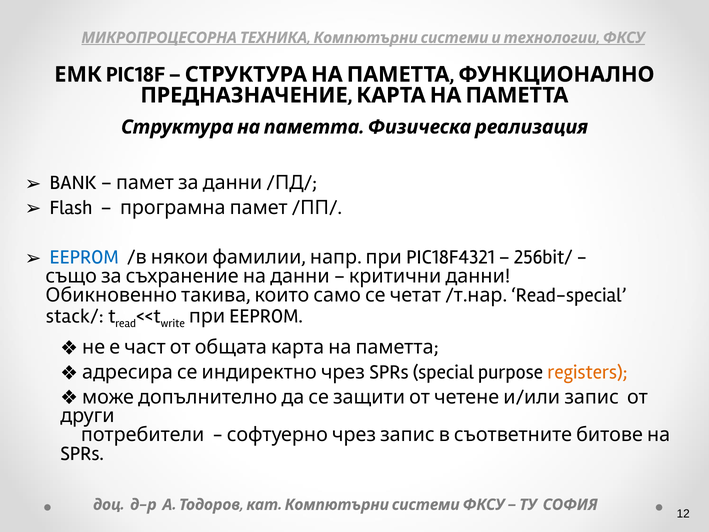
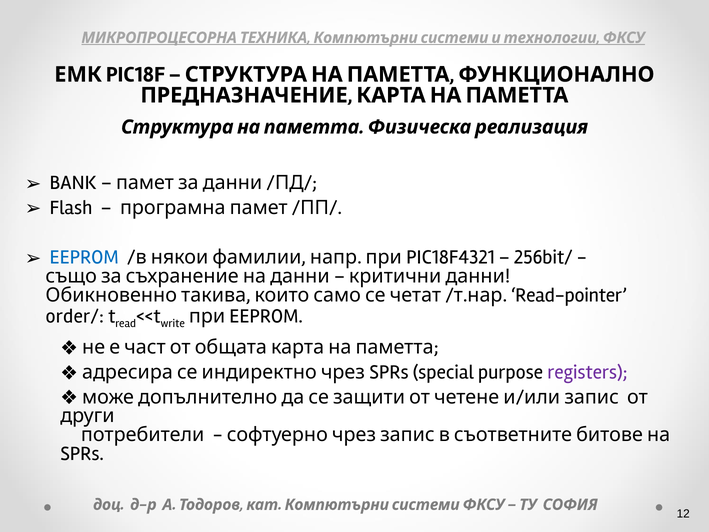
Read-special: Read-special -> Read-pointer (569, 295)
stack/: stack/ -> order/ (75, 316)
registers colour: orange -> purple (587, 372)
